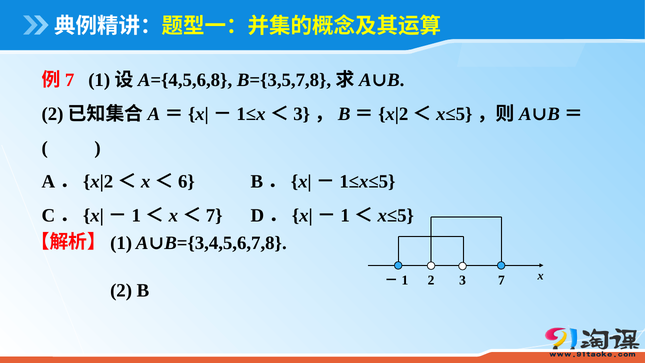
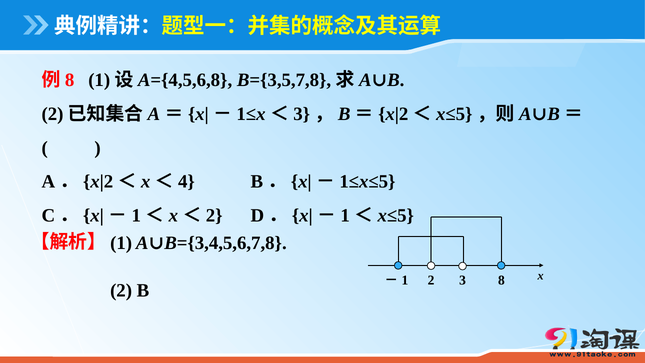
7: 7 -> 8 (70, 80)
6: 6 -> 4 (186, 182)
7: 7 -> 2 (214, 215)
2 7: 7 -> 8 (501, 280)
